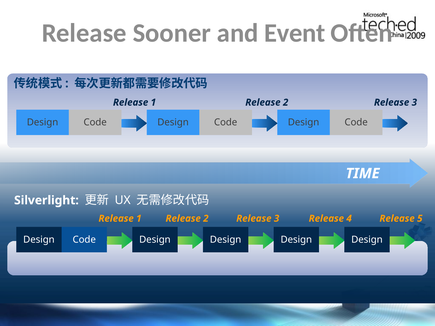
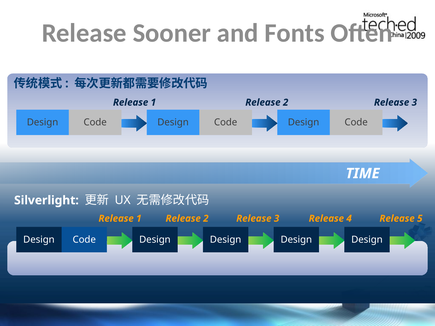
Event: Event -> Fonts (295, 33)
